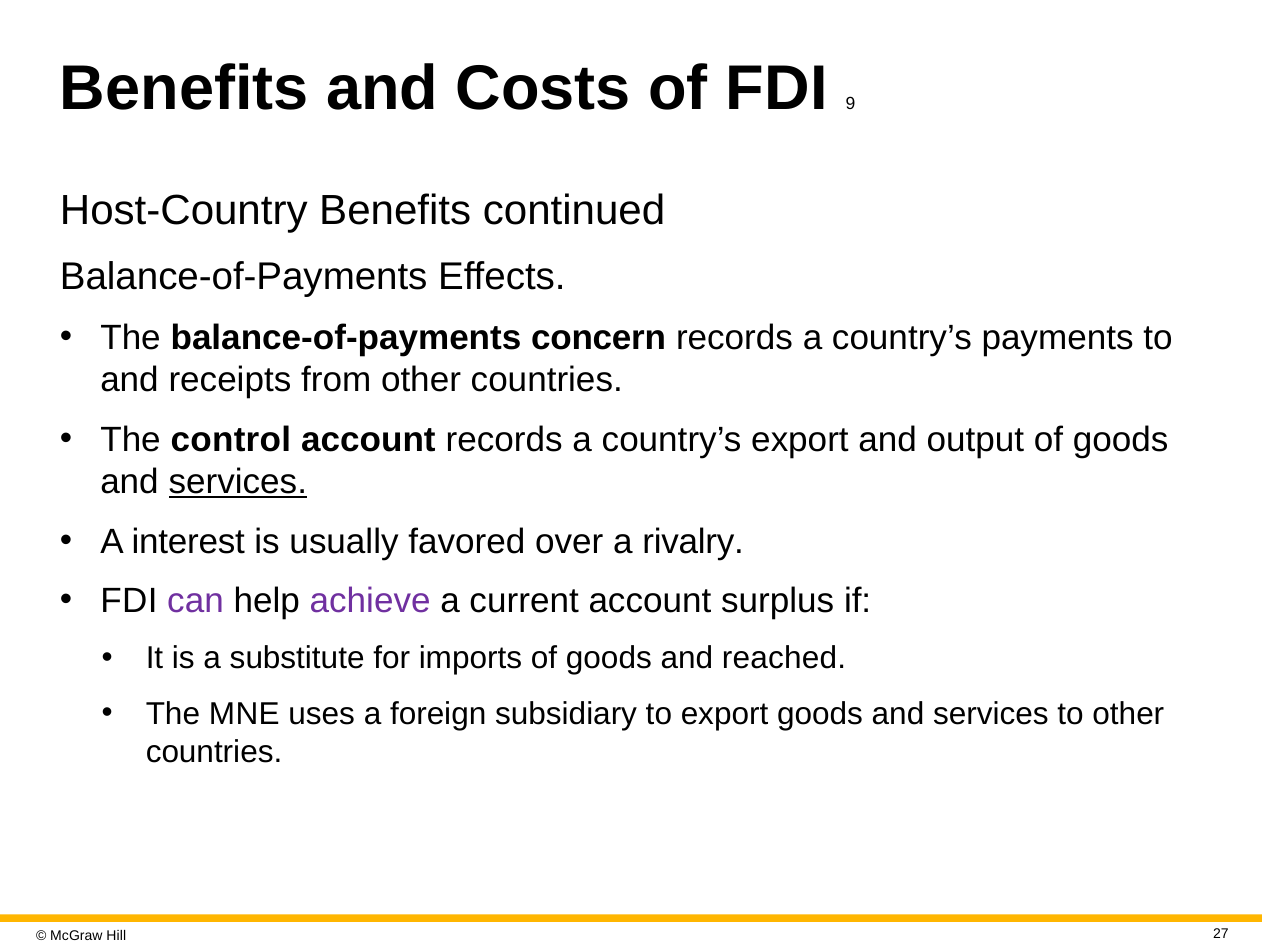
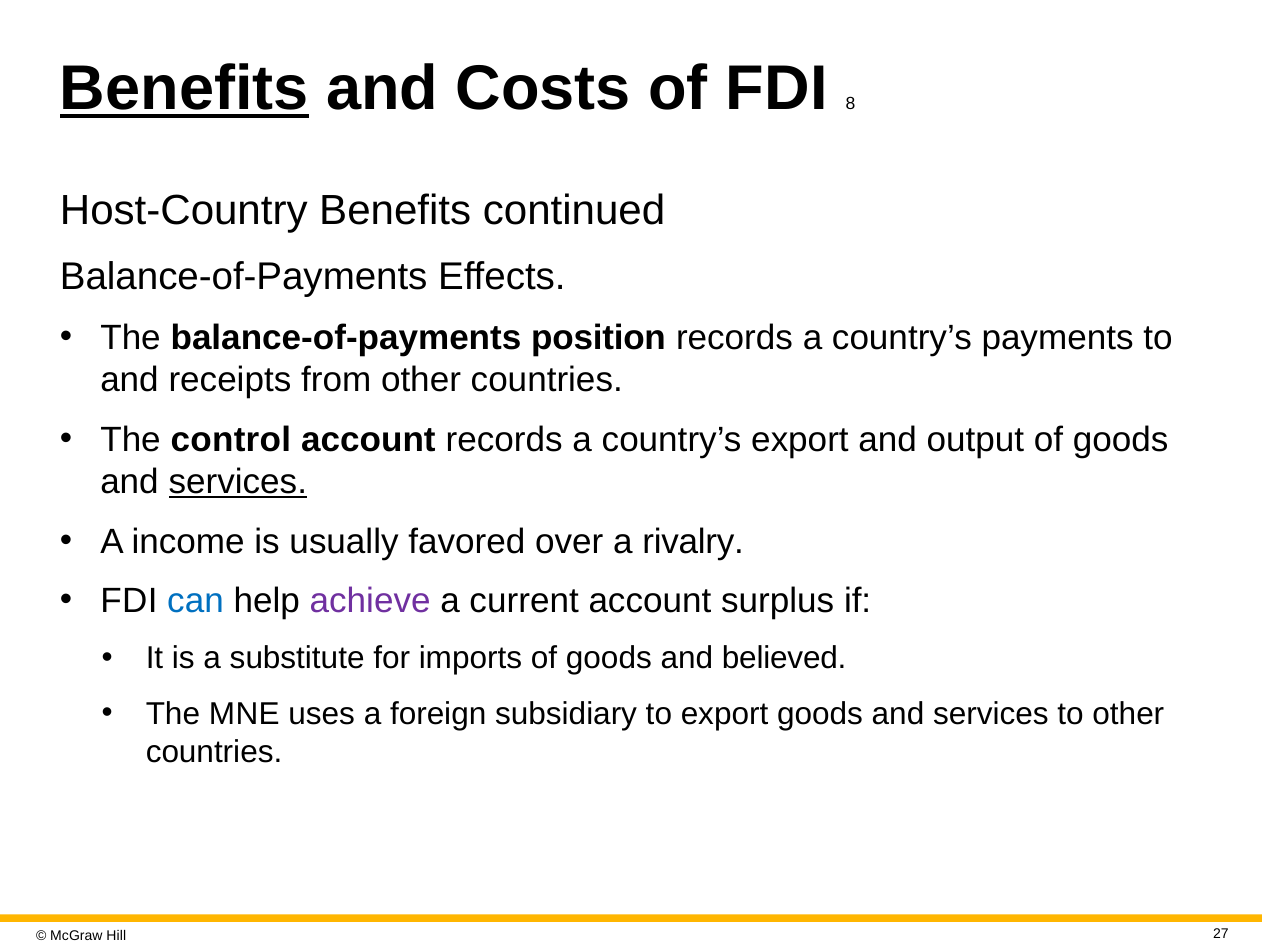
Benefits underline: none -> present (184, 88)
9: 9 -> 8 (851, 103)
concern: concern -> position (599, 338)
interest: interest -> income (188, 541)
can colour: purple -> blue (196, 601)
reached: reached -> believed (784, 658)
